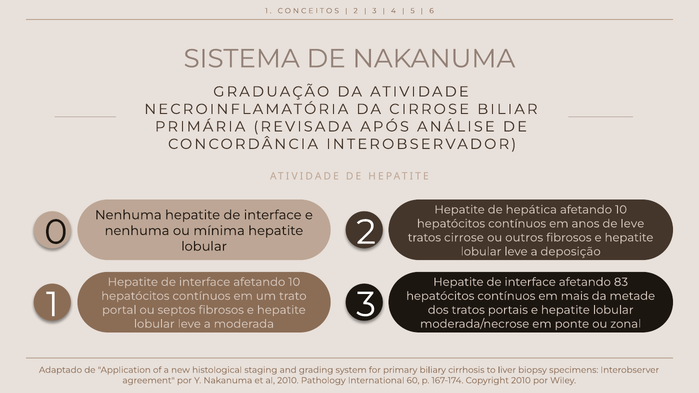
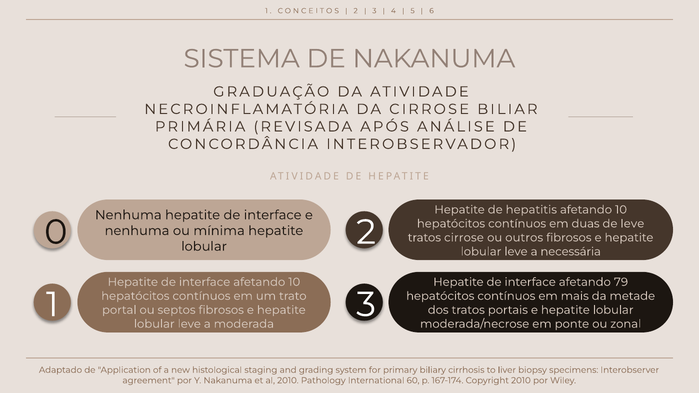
hepática: hepática -> hepatitis (531, 210)
anos: anos -> duas (586, 224)
deposição: deposição -> necessária (571, 252)
83: 83 -> 79 (621, 282)
